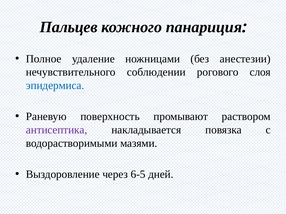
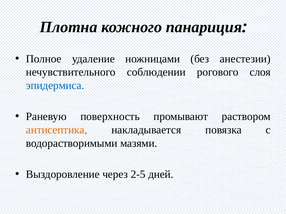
Пальцев: Пальцев -> Плотна (69, 27)
антисептика colour: purple -> orange (57, 130)
6-5: 6-5 -> 2-5 (138, 175)
